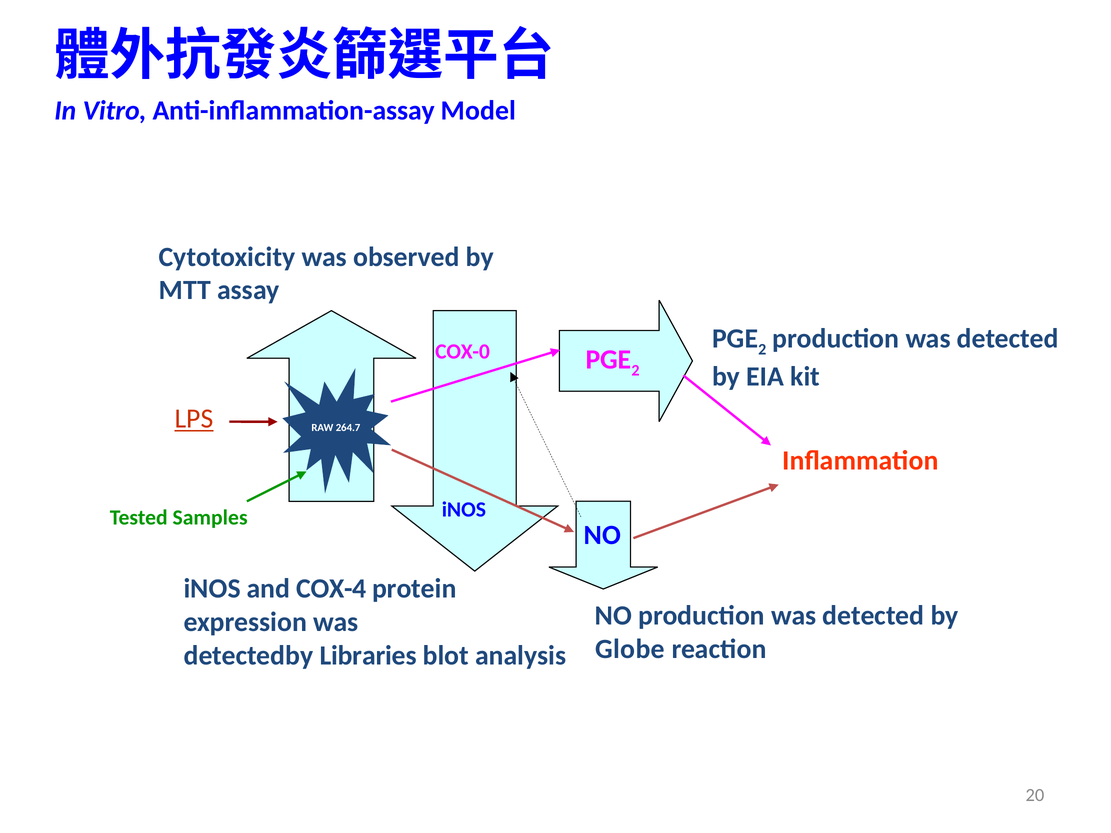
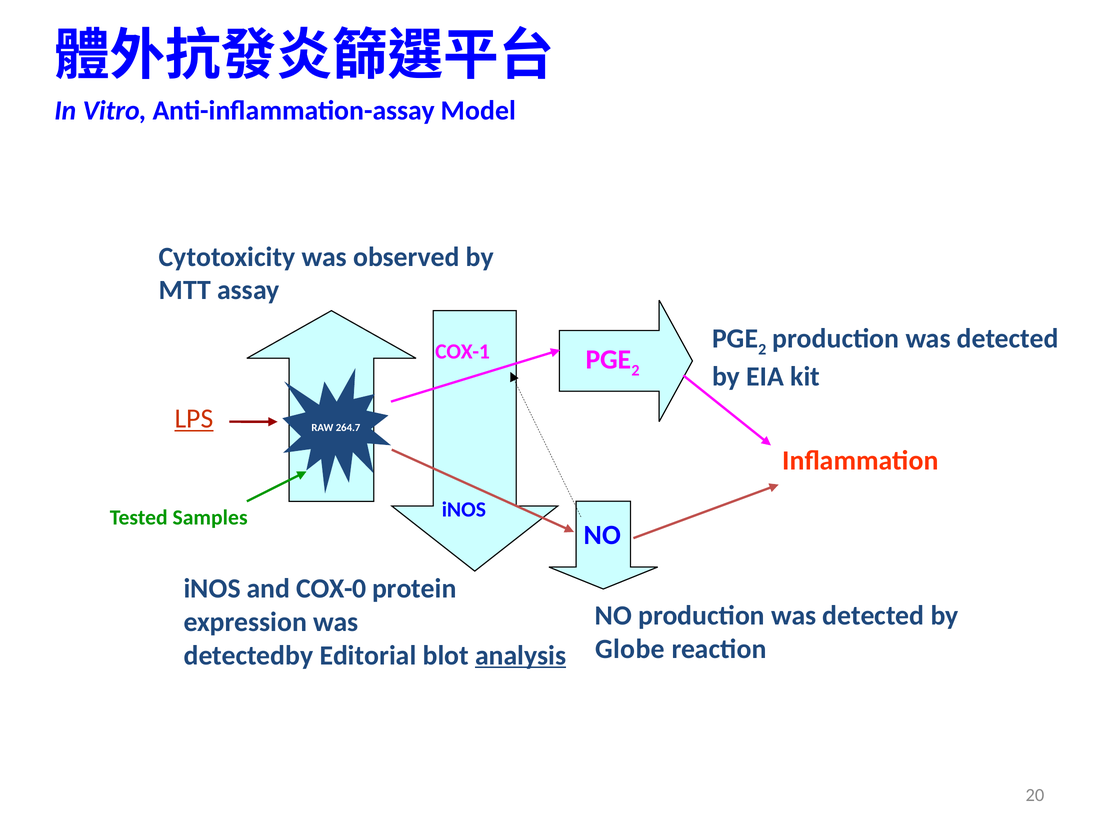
COX-0: COX-0 -> COX-1 (463, 351)
COX-4: COX-4 -> COX-0 (331, 589)
Libraries: Libraries -> Editorial (368, 656)
analysis underline: none -> present (521, 656)
